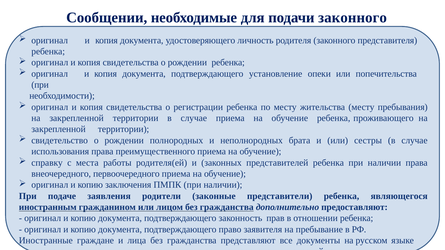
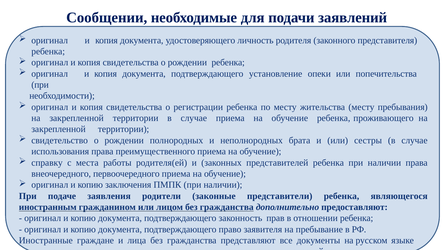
подачи законного: законного -> заявлений (353, 18)
